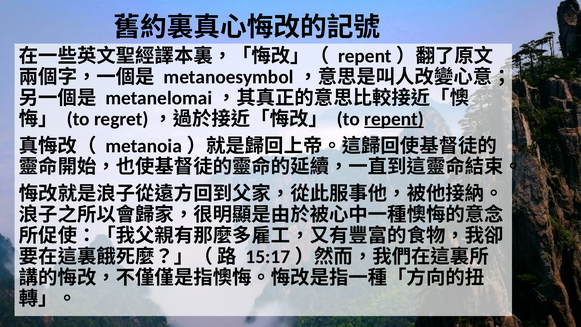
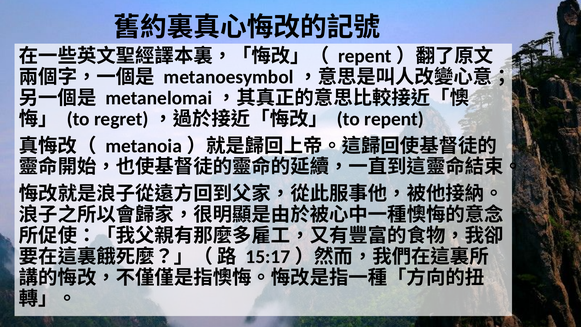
repent underline: present -> none (394, 119)
